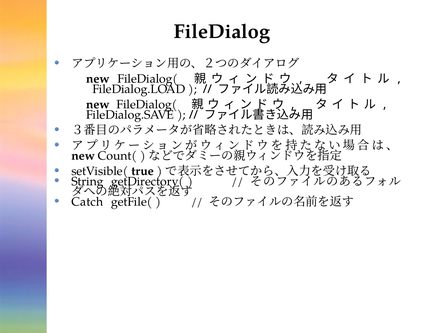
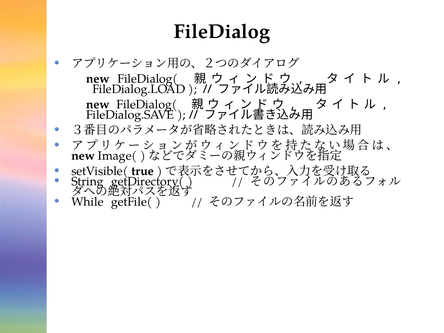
Count(: Count( -> Image( (117, 156)
Catch: Catch -> While (87, 202)
